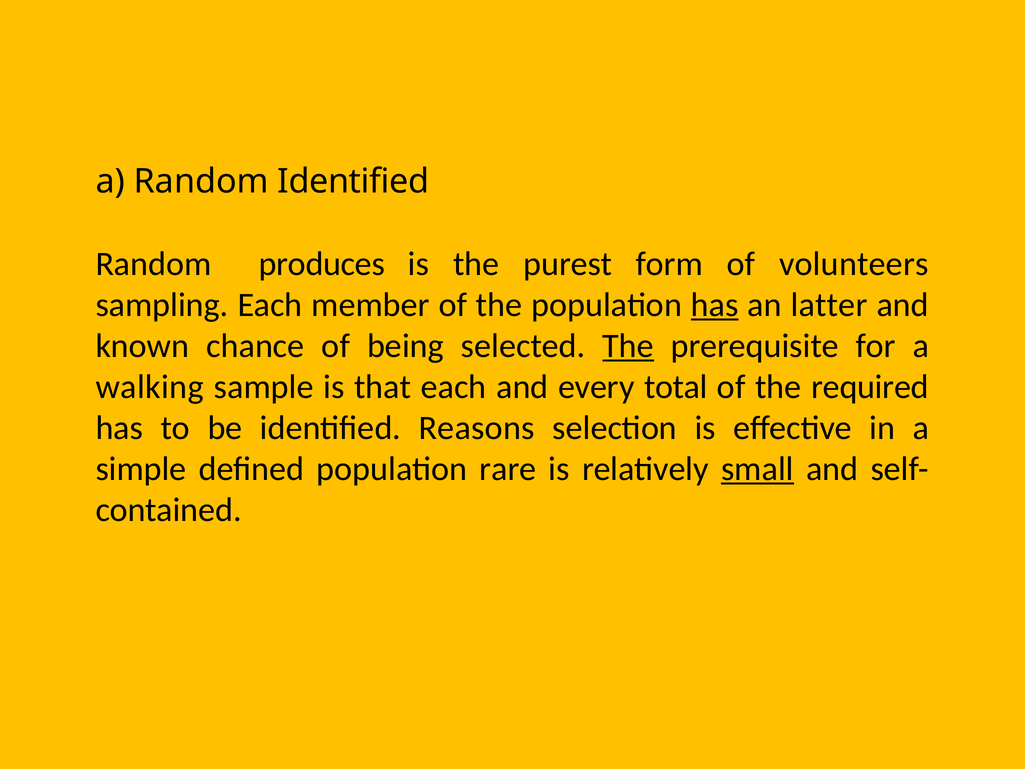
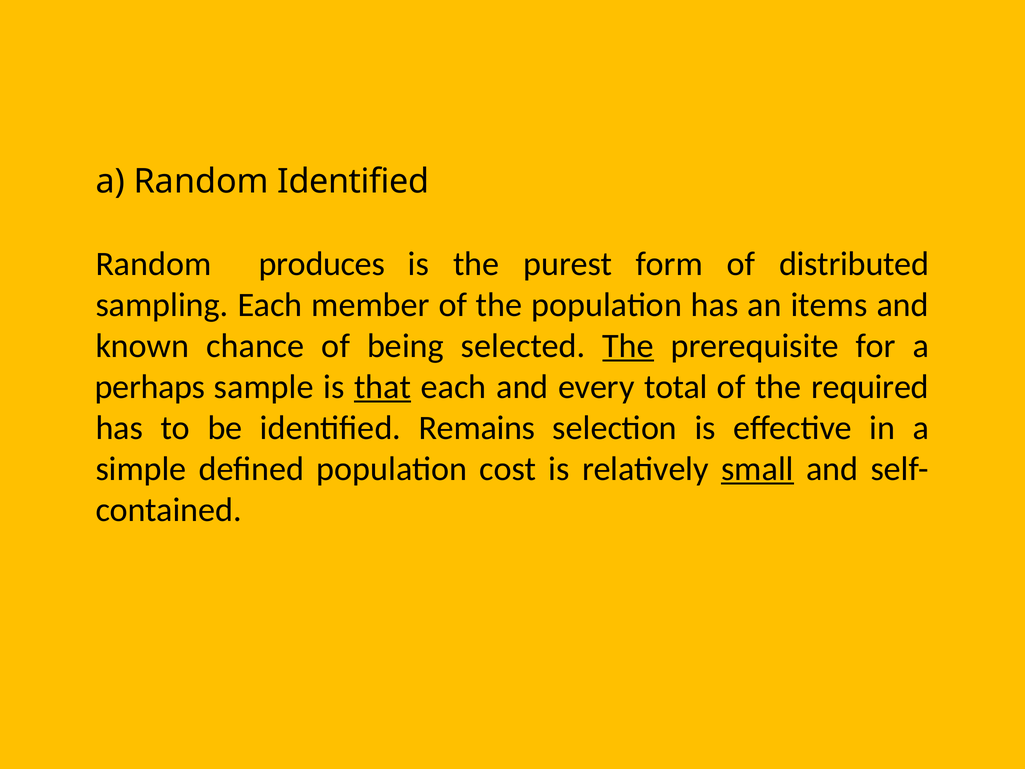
volunteers: volunteers -> distributed (854, 264)
has underline: present -> none (715, 305)
latter: latter -> items (829, 305)
walking: walking -> perhaps (150, 387)
that underline: none -> present (383, 387)
Reasons: Reasons -> Remains (477, 428)
rare: rare -> cost (508, 469)
